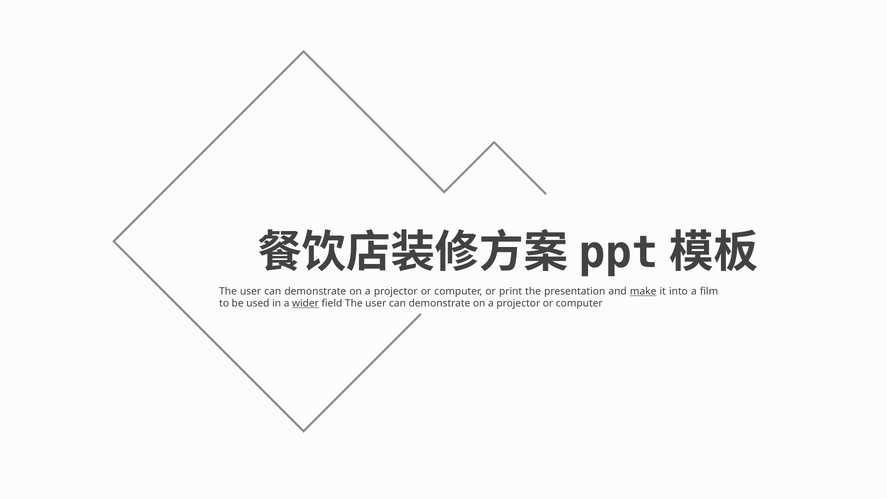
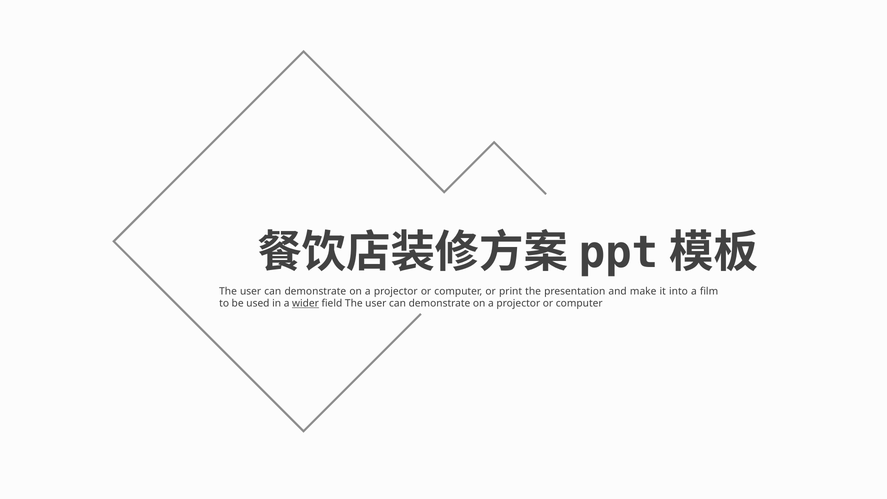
make underline: present -> none (643, 291)
